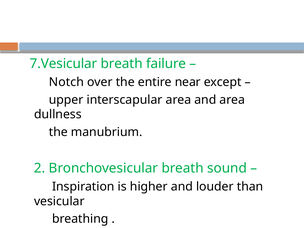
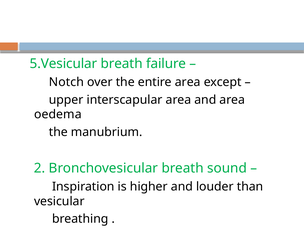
7.Vesicular: 7.Vesicular -> 5.Vesicular (63, 64)
entire near: near -> area (188, 82)
dullness: dullness -> oedema (58, 114)
